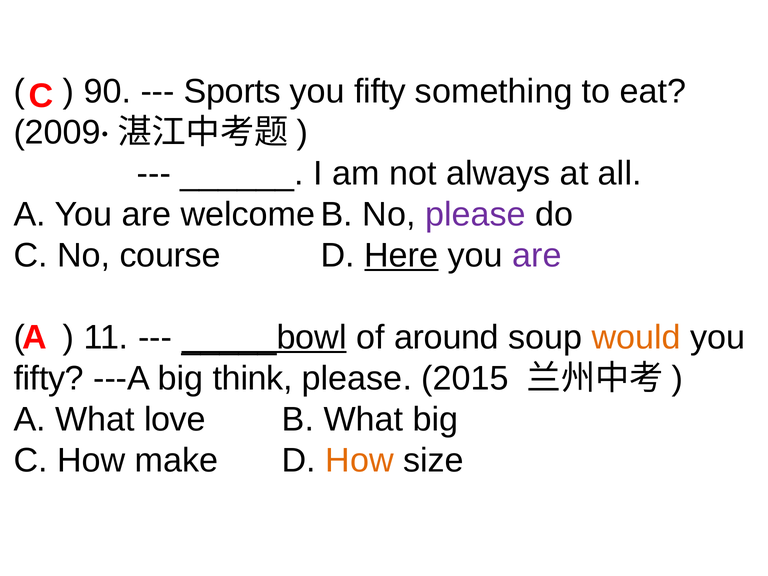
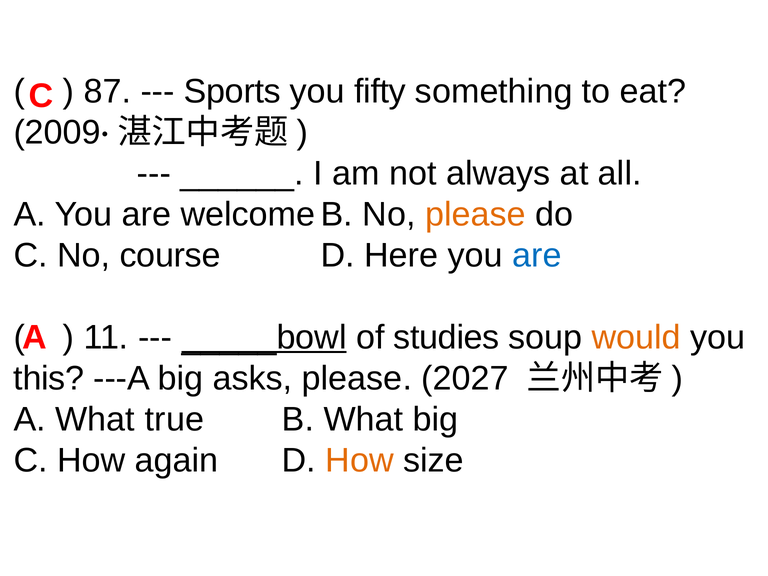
90: 90 -> 87 (107, 92)
please colour: purple -> orange (475, 215)
Here underline: present -> none (401, 256)
are colour: purple -> blue (537, 256)
around: around -> studies (446, 337)
fifty: fifty -> this (49, 378)
think: think -> asks (253, 378)
2015: 2015 -> 2027 (465, 378)
love: love -> true (175, 419)
make: make -> again (177, 460)
